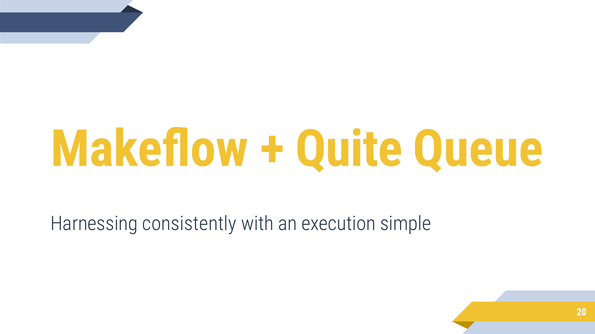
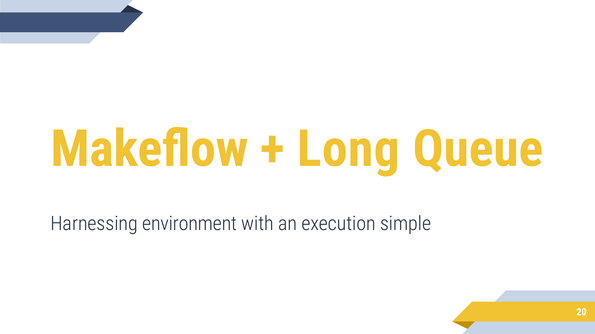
Quite: Quite -> Long (348, 149)
consistently: consistently -> environment (190, 224)
